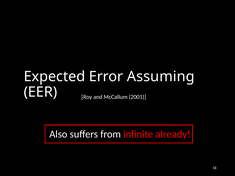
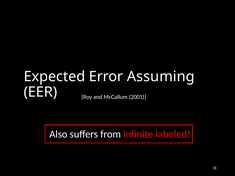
already: already -> labeled (173, 134)
